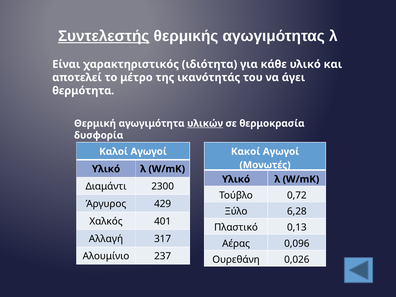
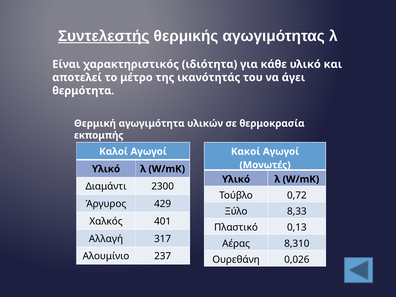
υλικών underline: present -> none (205, 123)
δυσφορία: δυσφορία -> εκπομπής (99, 135)
6,28: 6,28 -> 8,33 (297, 211)
0,096: 0,096 -> 8,310 (297, 244)
